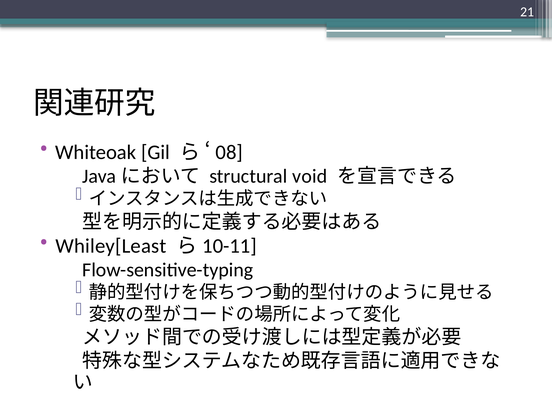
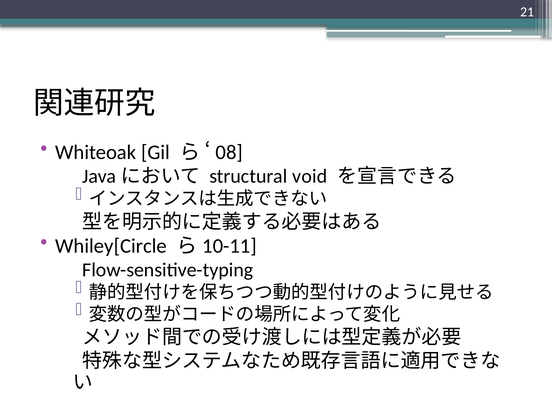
Whiley[Least: Whiley[Least -> Whiley[Circle (111, 246)
